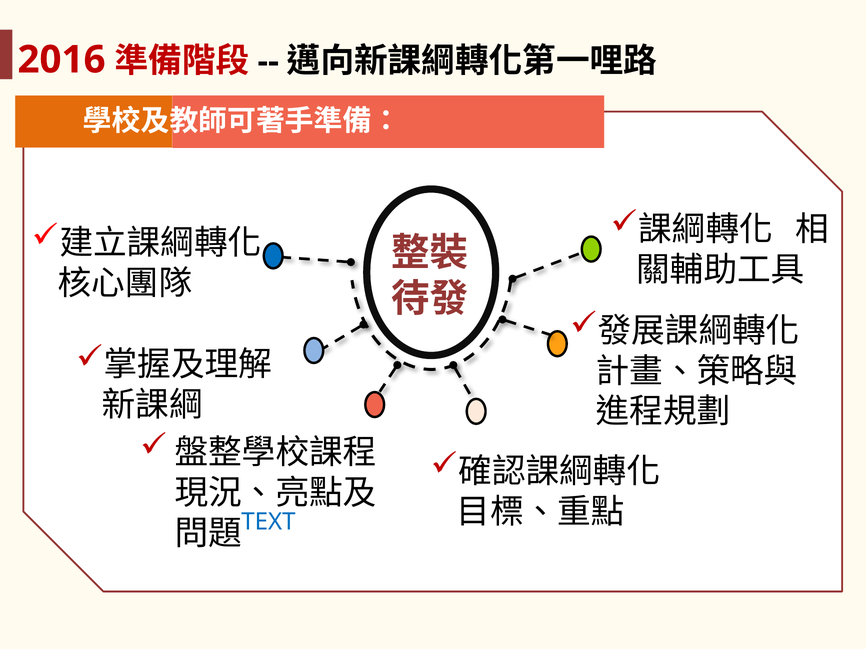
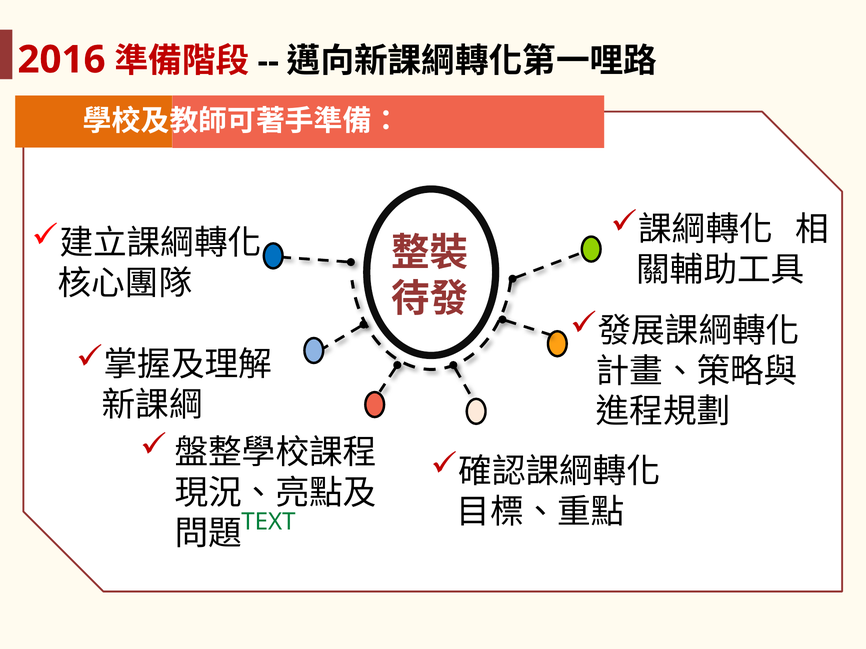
TEXT colour: blue -> green (268, 522)
